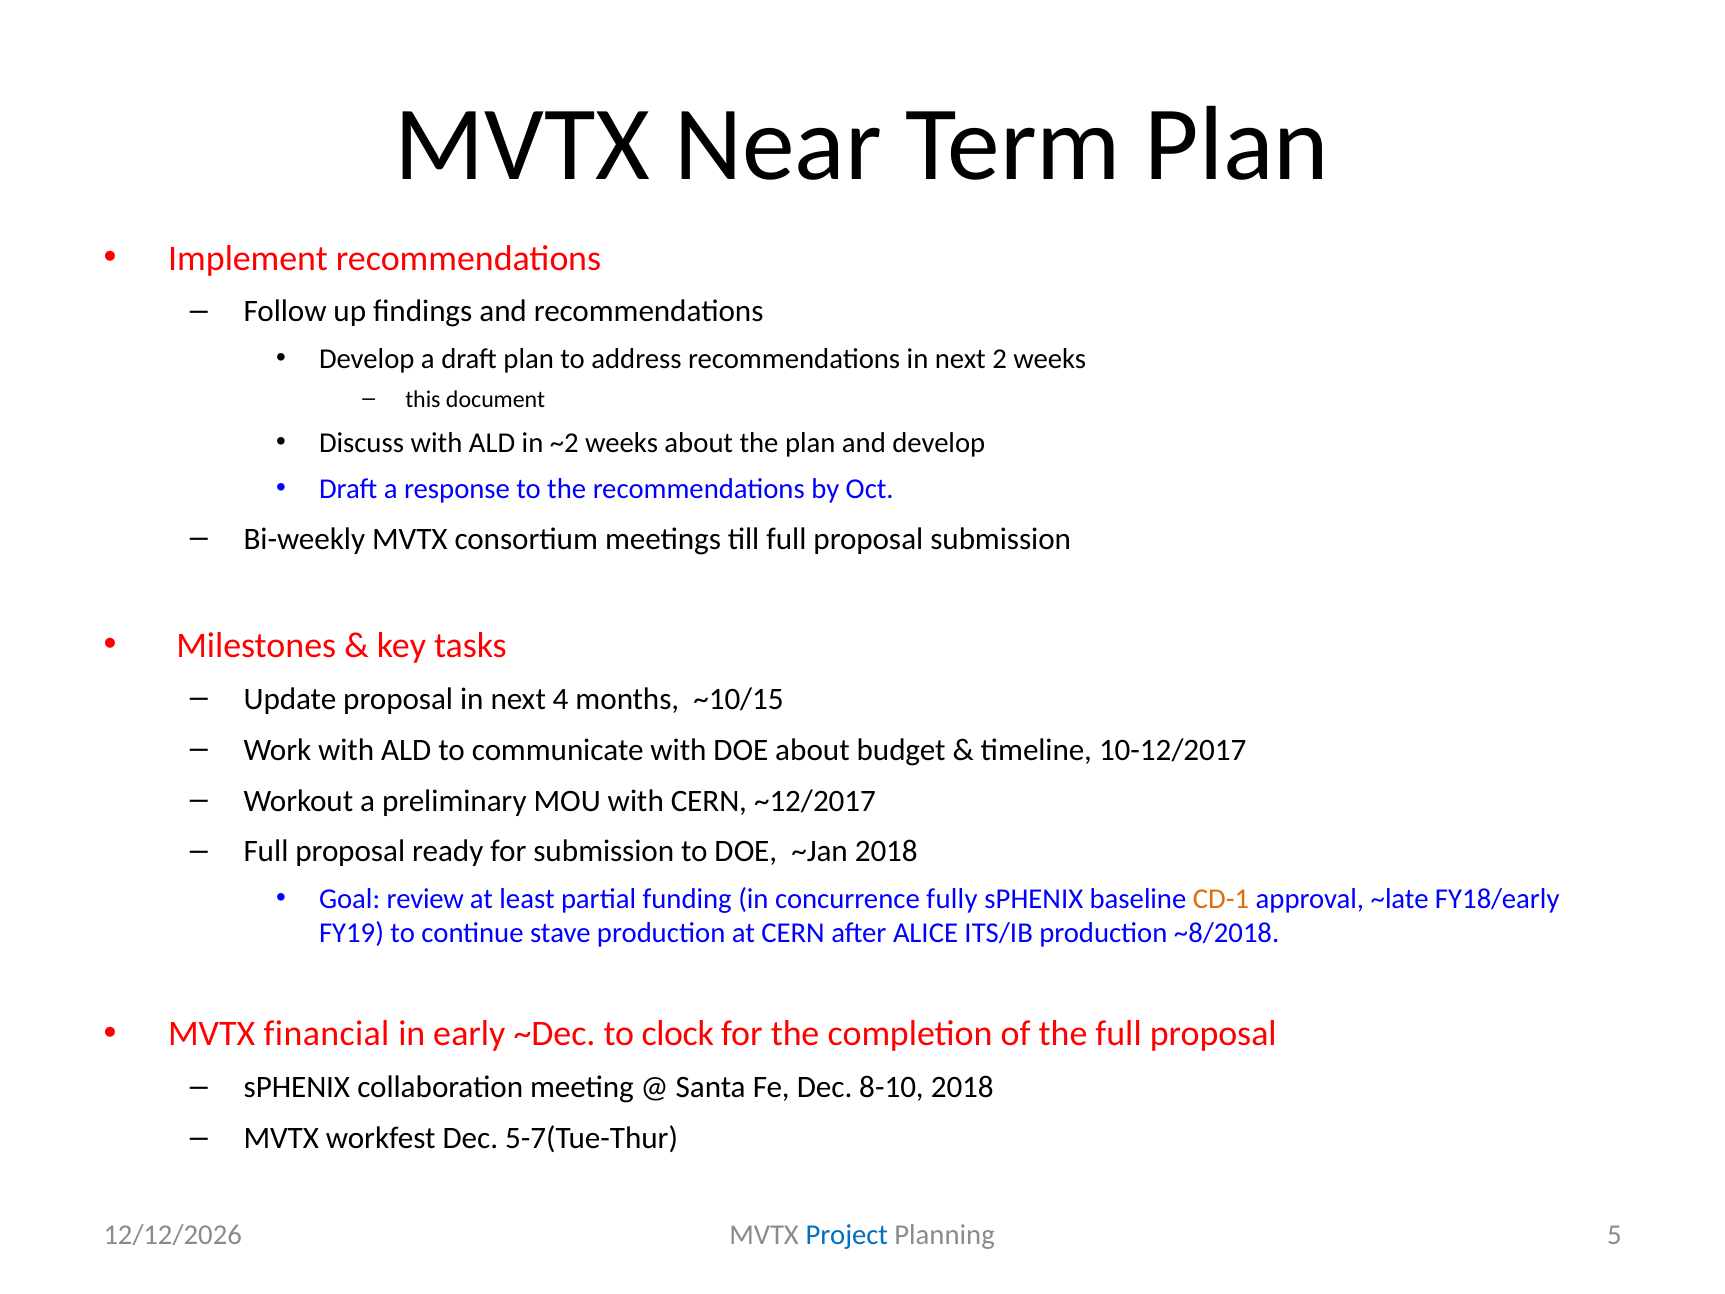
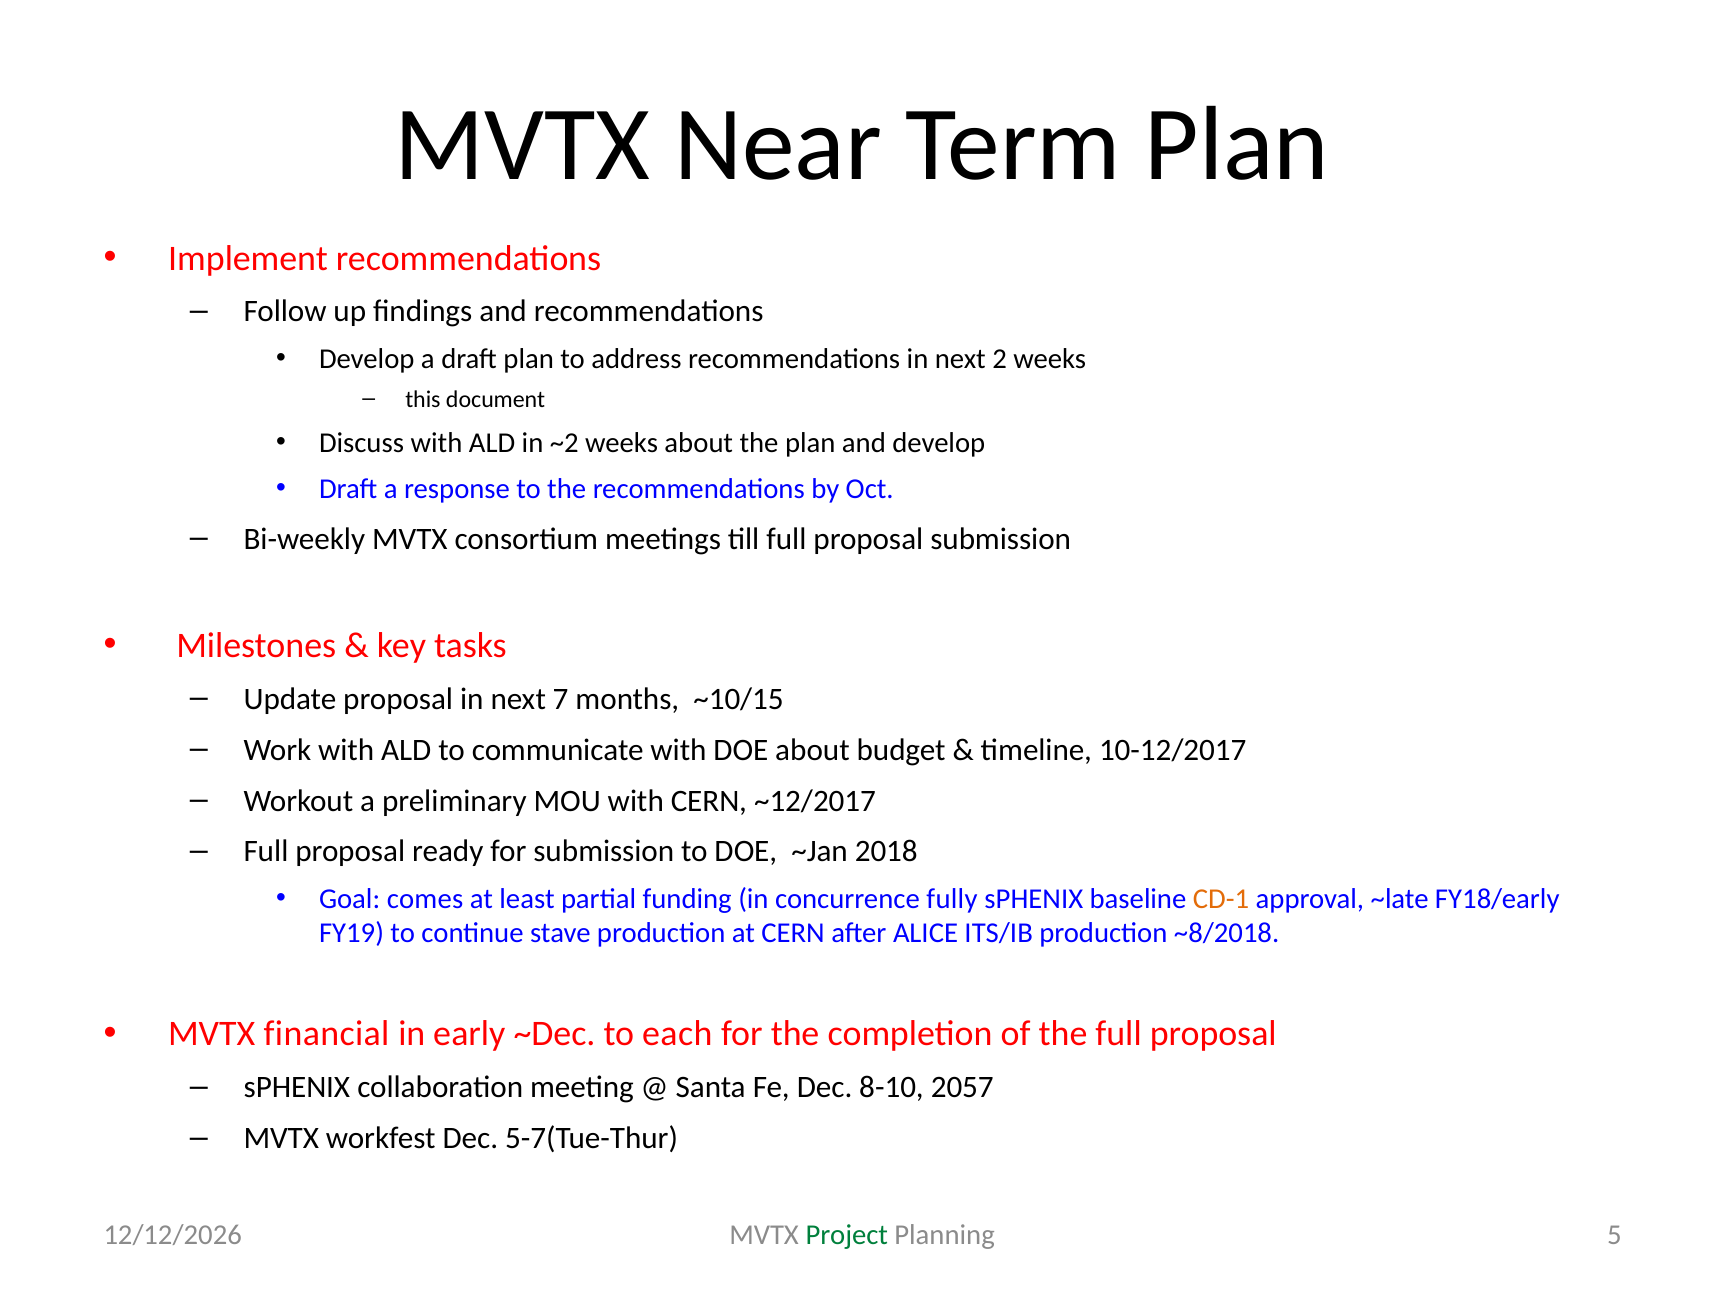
4: 4 -> 7 (561, 699)
review: review -> comes (425, 899)
clock: clock -> each (677, 1034)
8-10 2018: 2018 -> 2057 (962, 1087)
Project colour: blue -> green (847, 1235)
